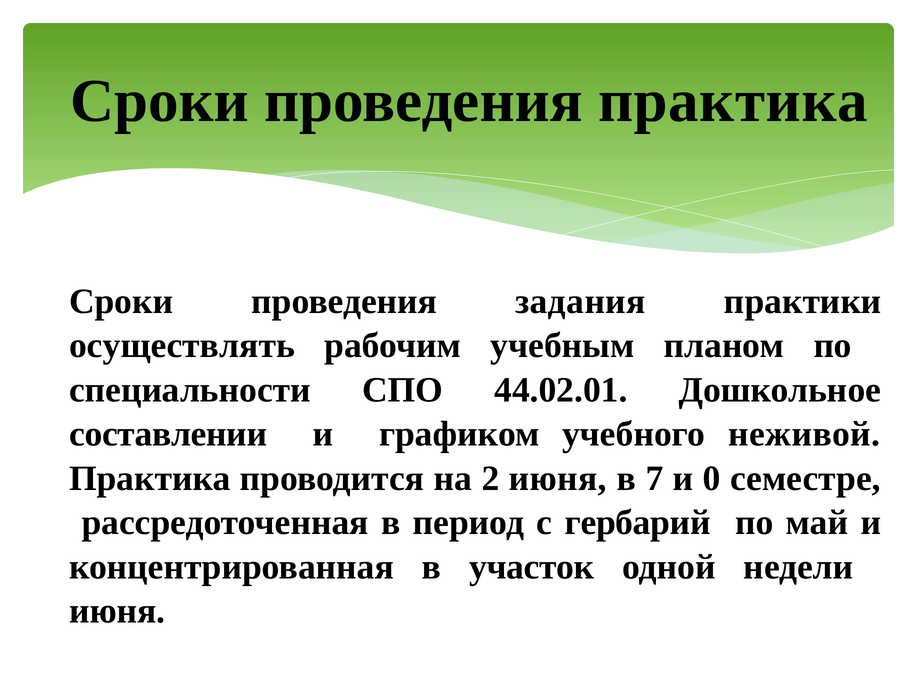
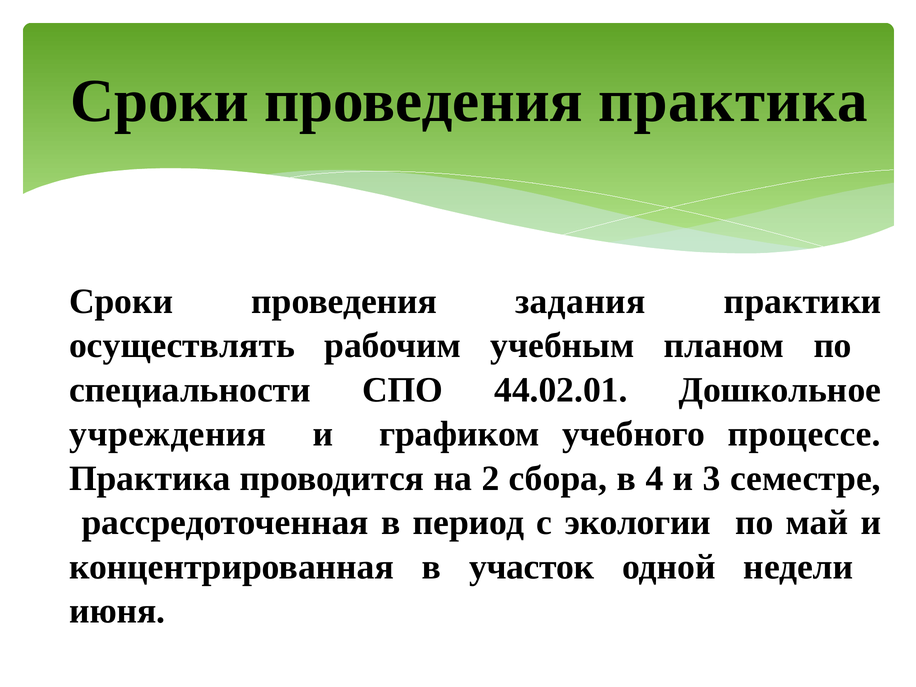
составлении: составлении -> учреждения (168, 434)
неживой: неживой -> процессе (804, 434)
2 июня: июня -> сбора (558, 478)
7: 7 -> 4 (655, 478)
0: 0 -> 3 (712, 478)
гербарий: гербарий -> экологии (638, 523)
